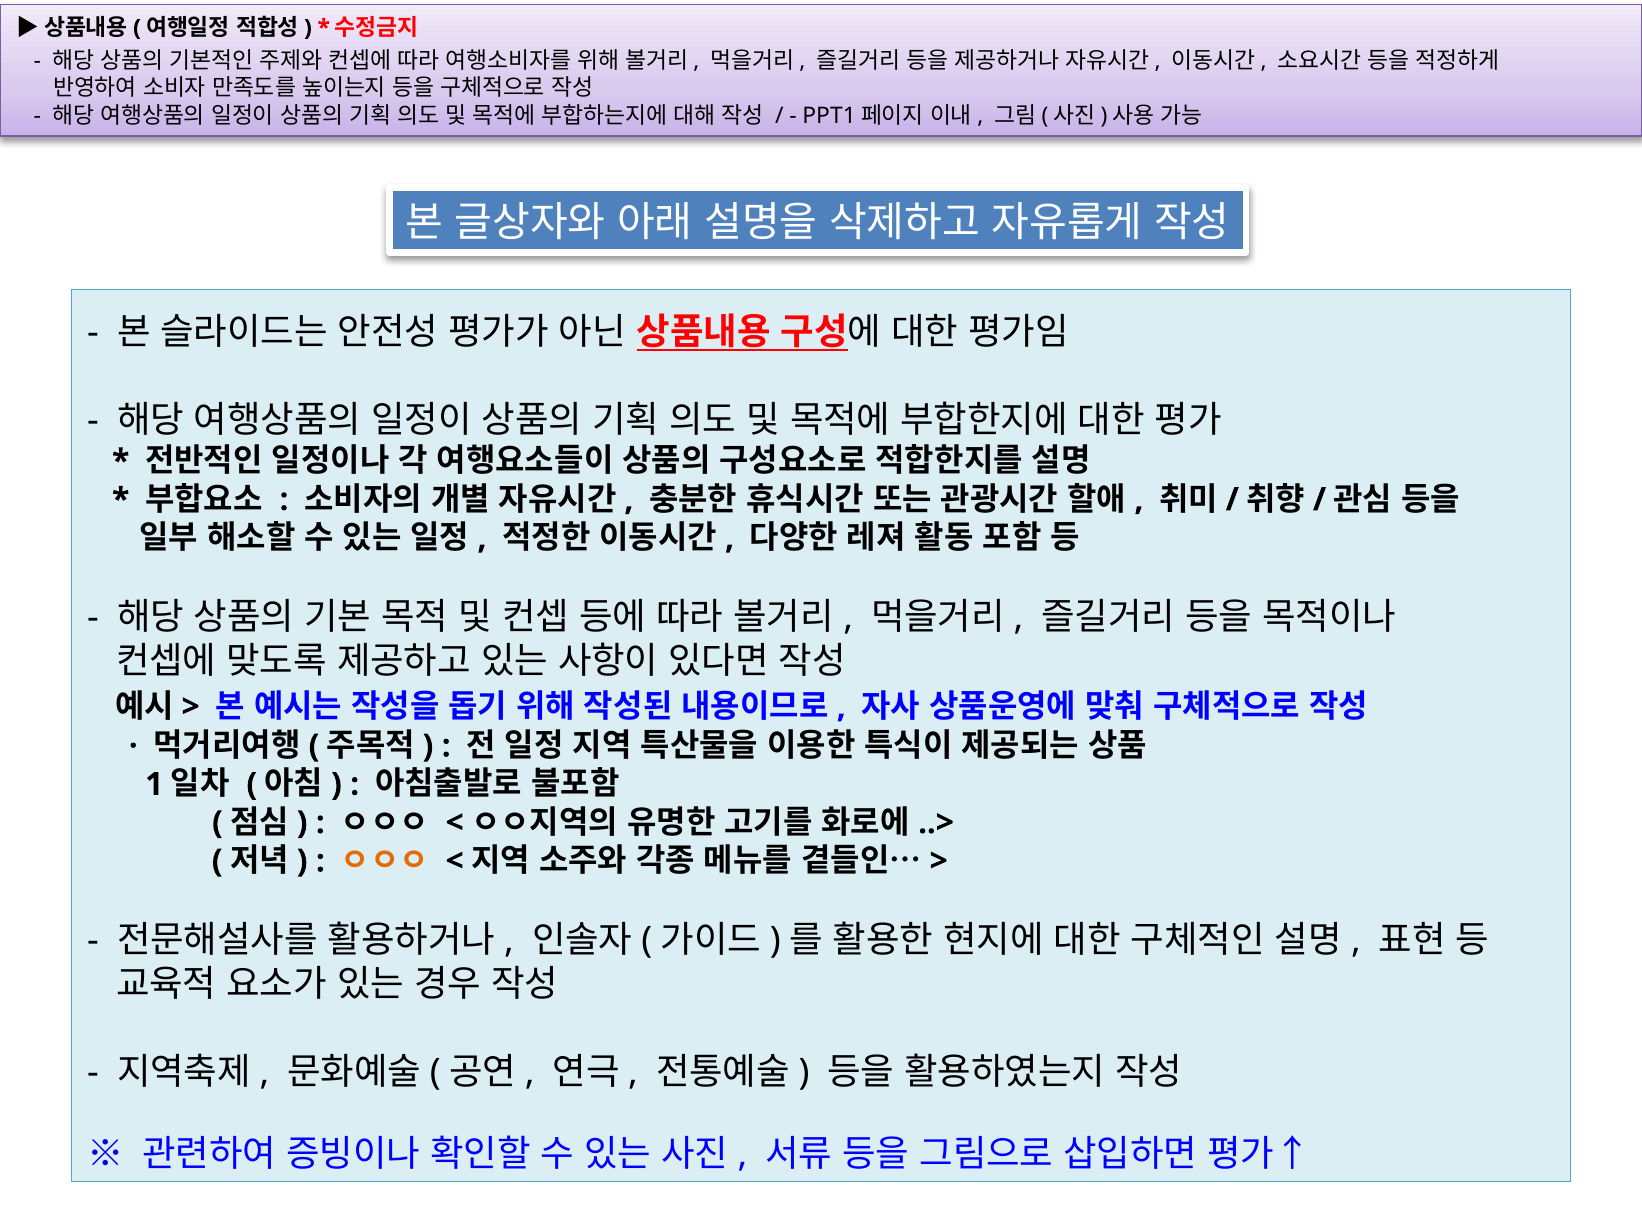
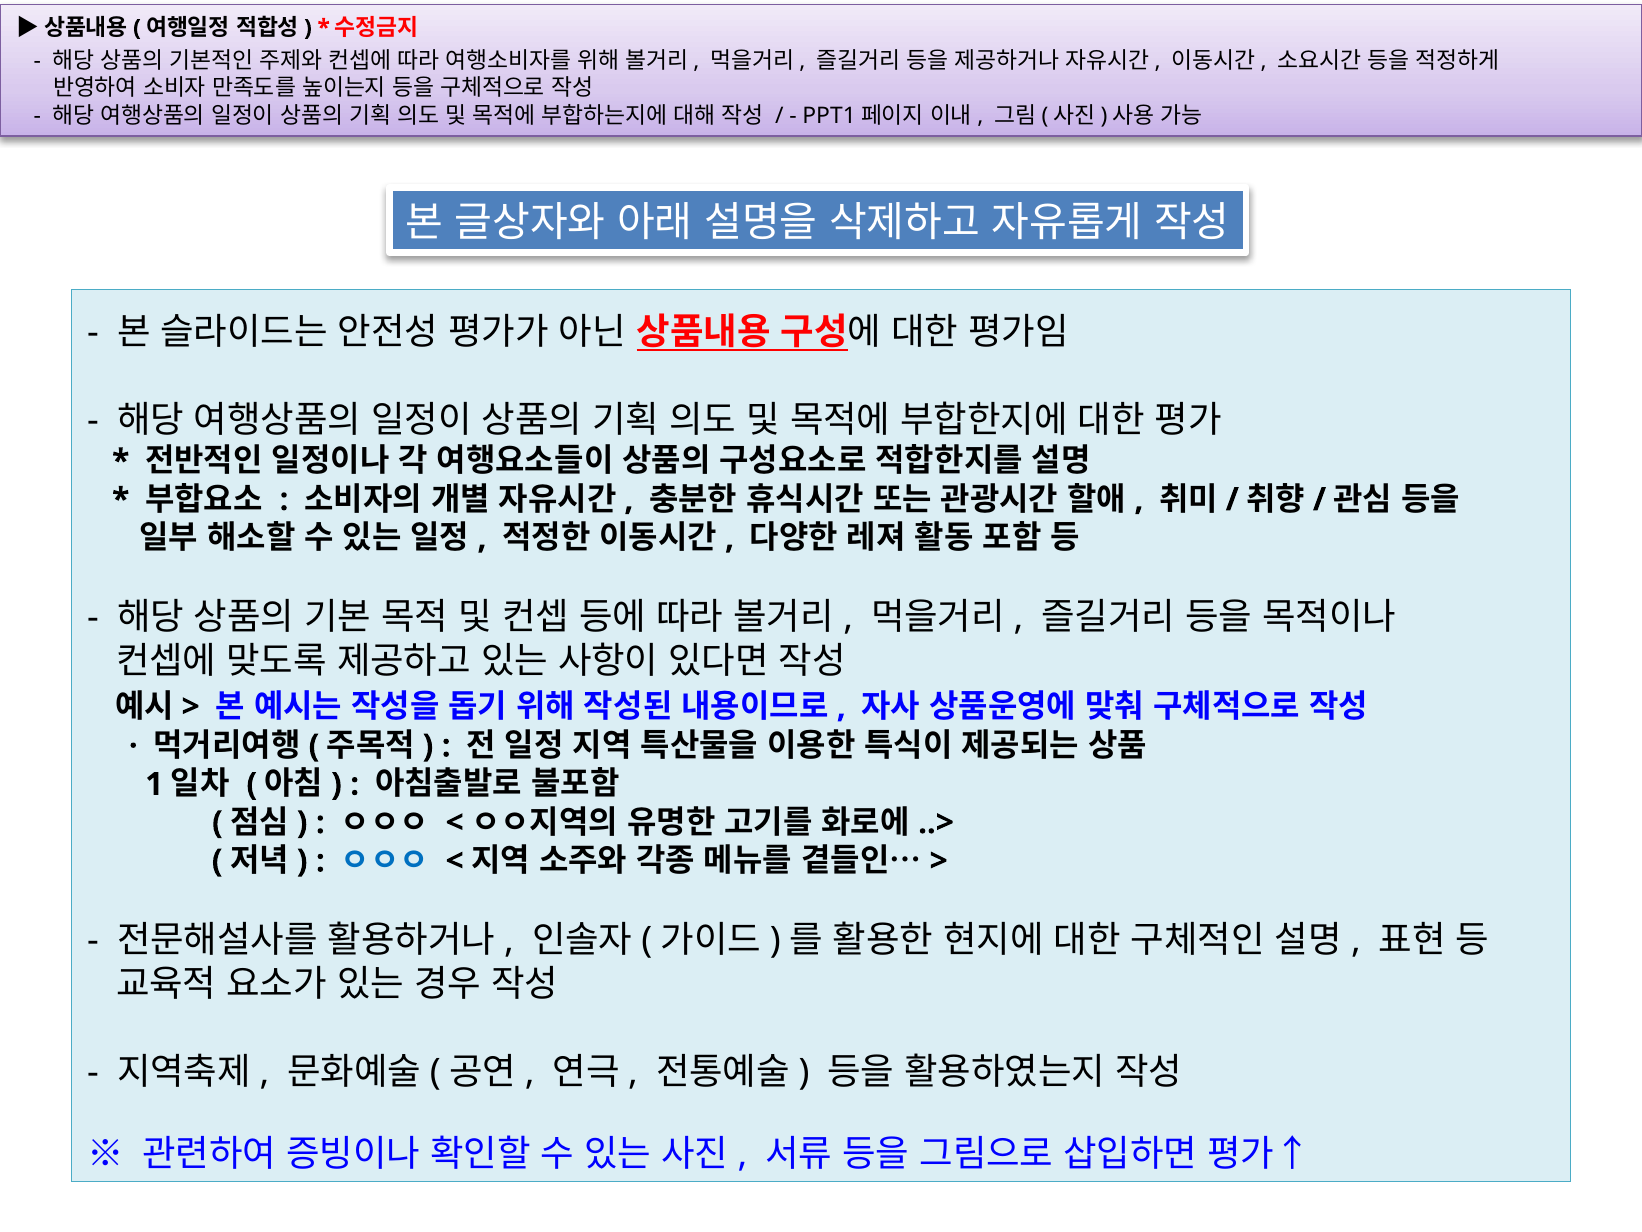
ㅇㅇㅇ colour: orange -> blue (385, 861)
